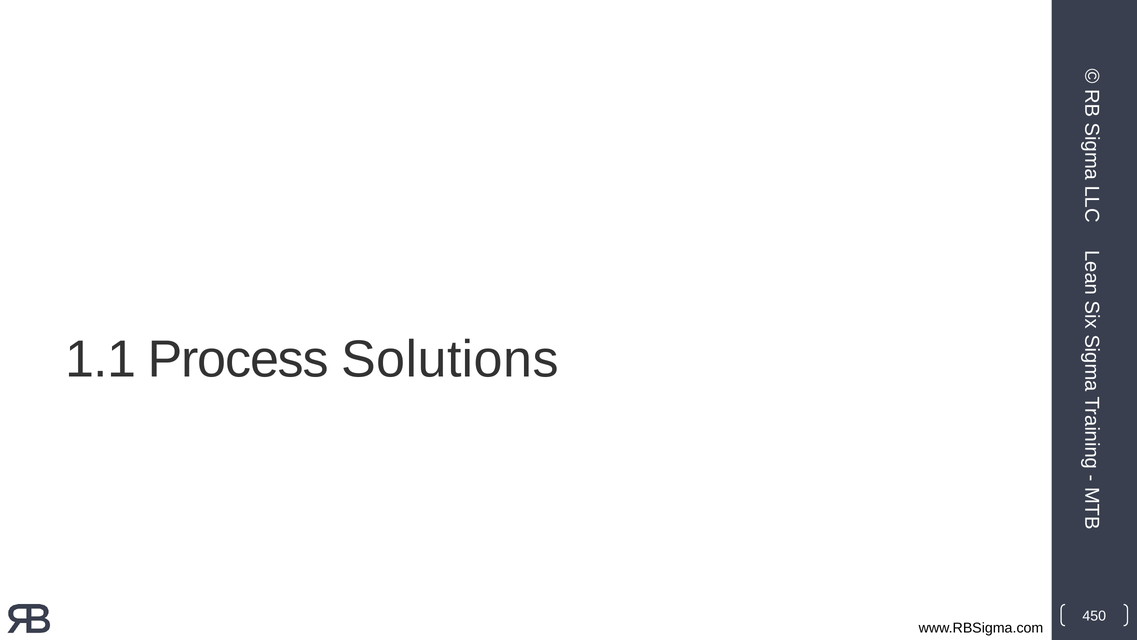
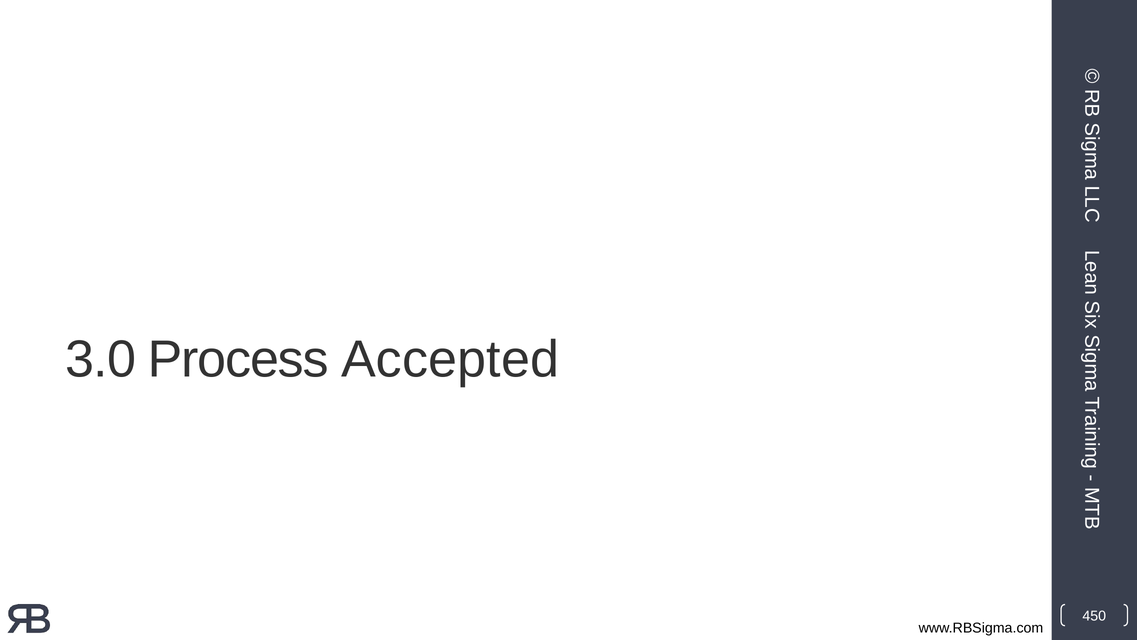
1.1: 1.1 -> 3.0 (101, 359)
Solutions: Solutions -> Accepted (450, 359)
